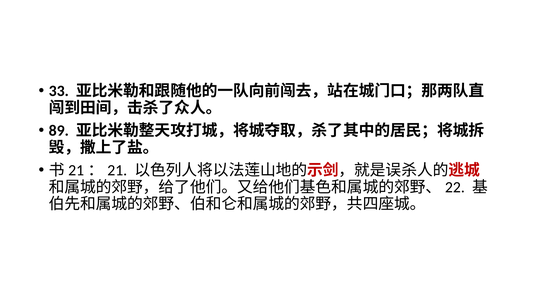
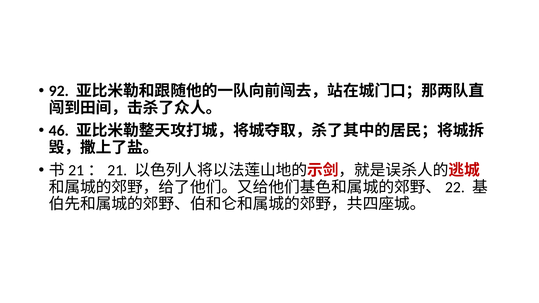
33: 33 -> 92 (59, 91)
89: 89 -> 46 (59, 131)
